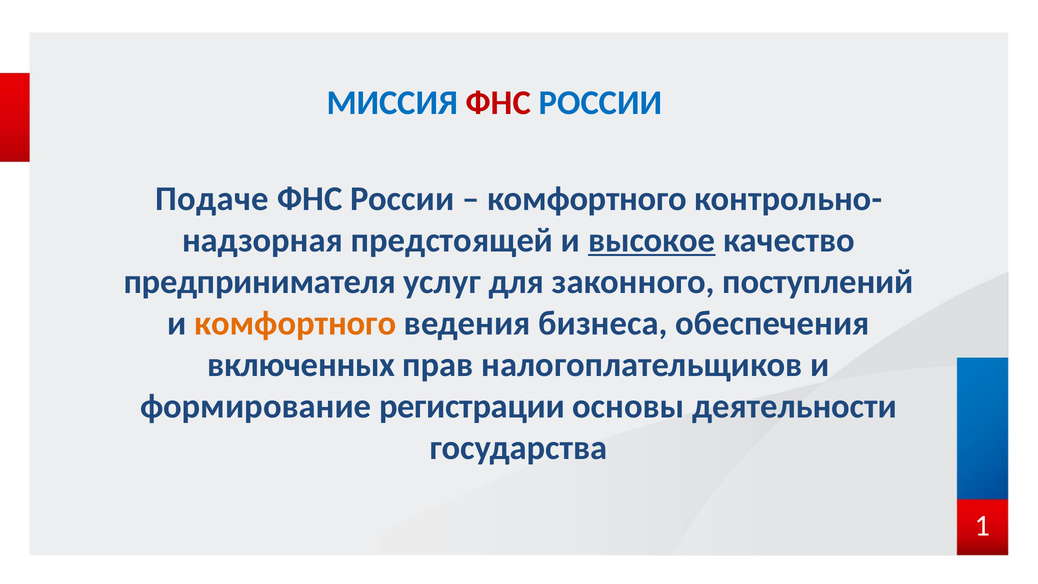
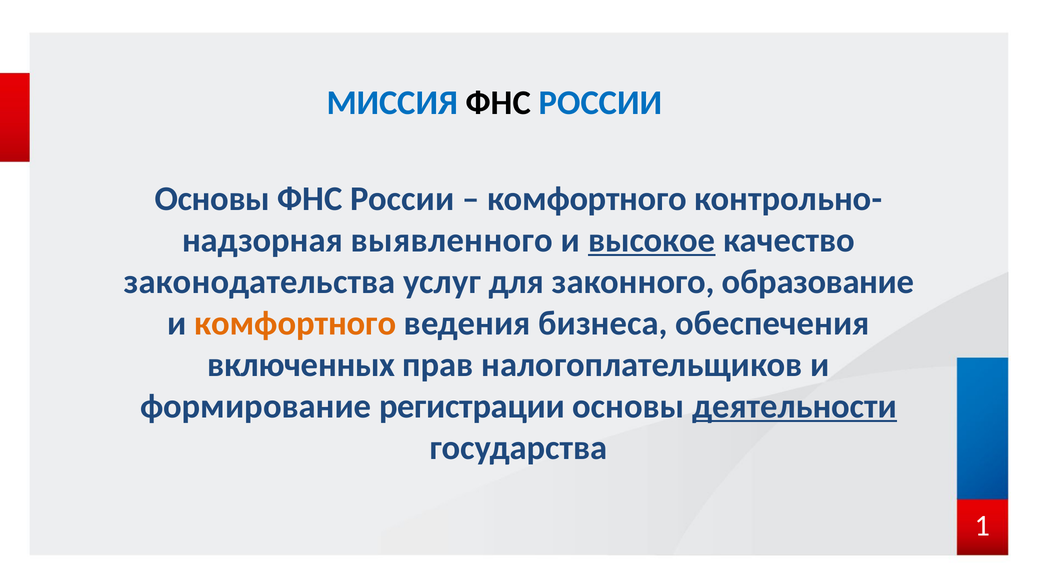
ФНС colour: red -> black (498, 103)
Подаче: Подаче -> Основы (212, 199)
предстоящей: предстоящей -> выявленного (452, 240)
предпринимателя: предпринимателя -> законодательства (260, 282)
поступлений: поступлений -> образование (818, 282)
деятельности underline: none -> present (795, 406)
